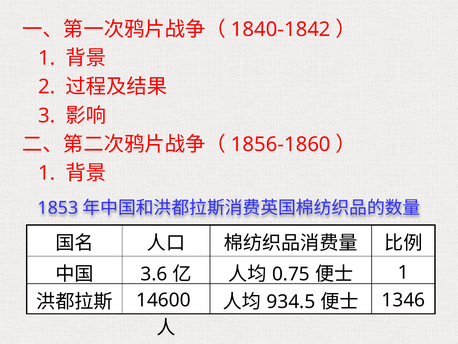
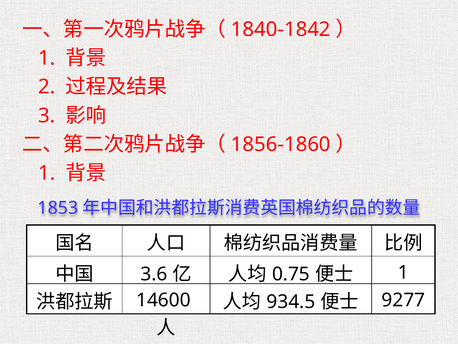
1346: 1346 -> 9277 (403, 300)
